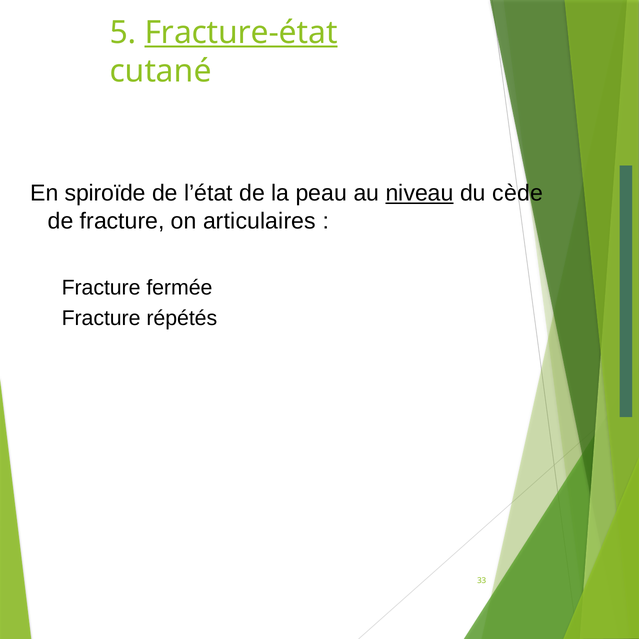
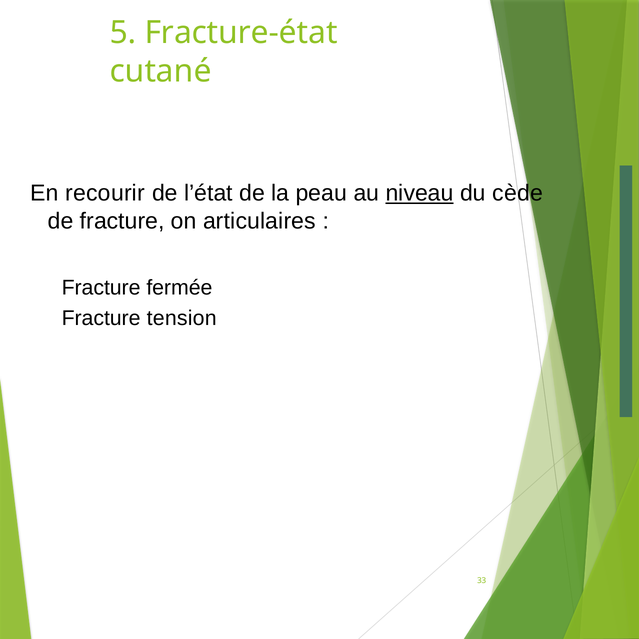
Fracture-état underline: present -> none (241, 33)
spiroïde: spiroïde -> recourir (105, 193)
répétés: répétés -> tension (182, 318)
